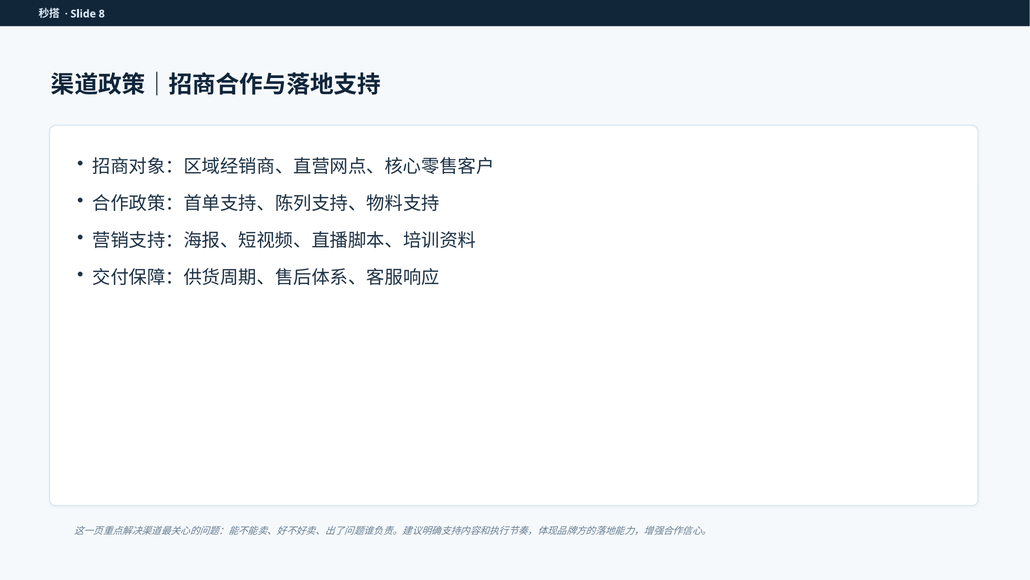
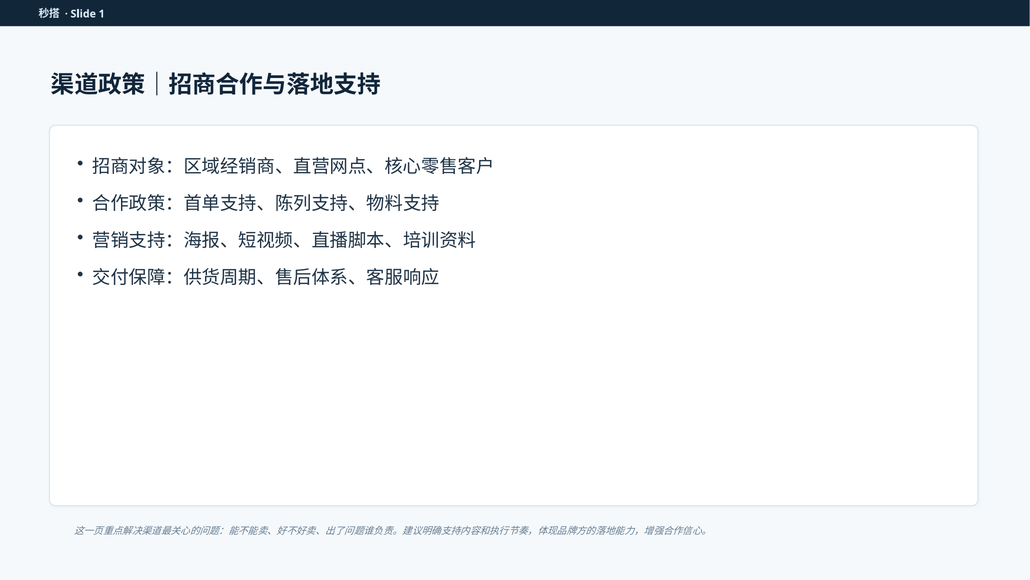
8: 8 -> 1 (102, 14)
